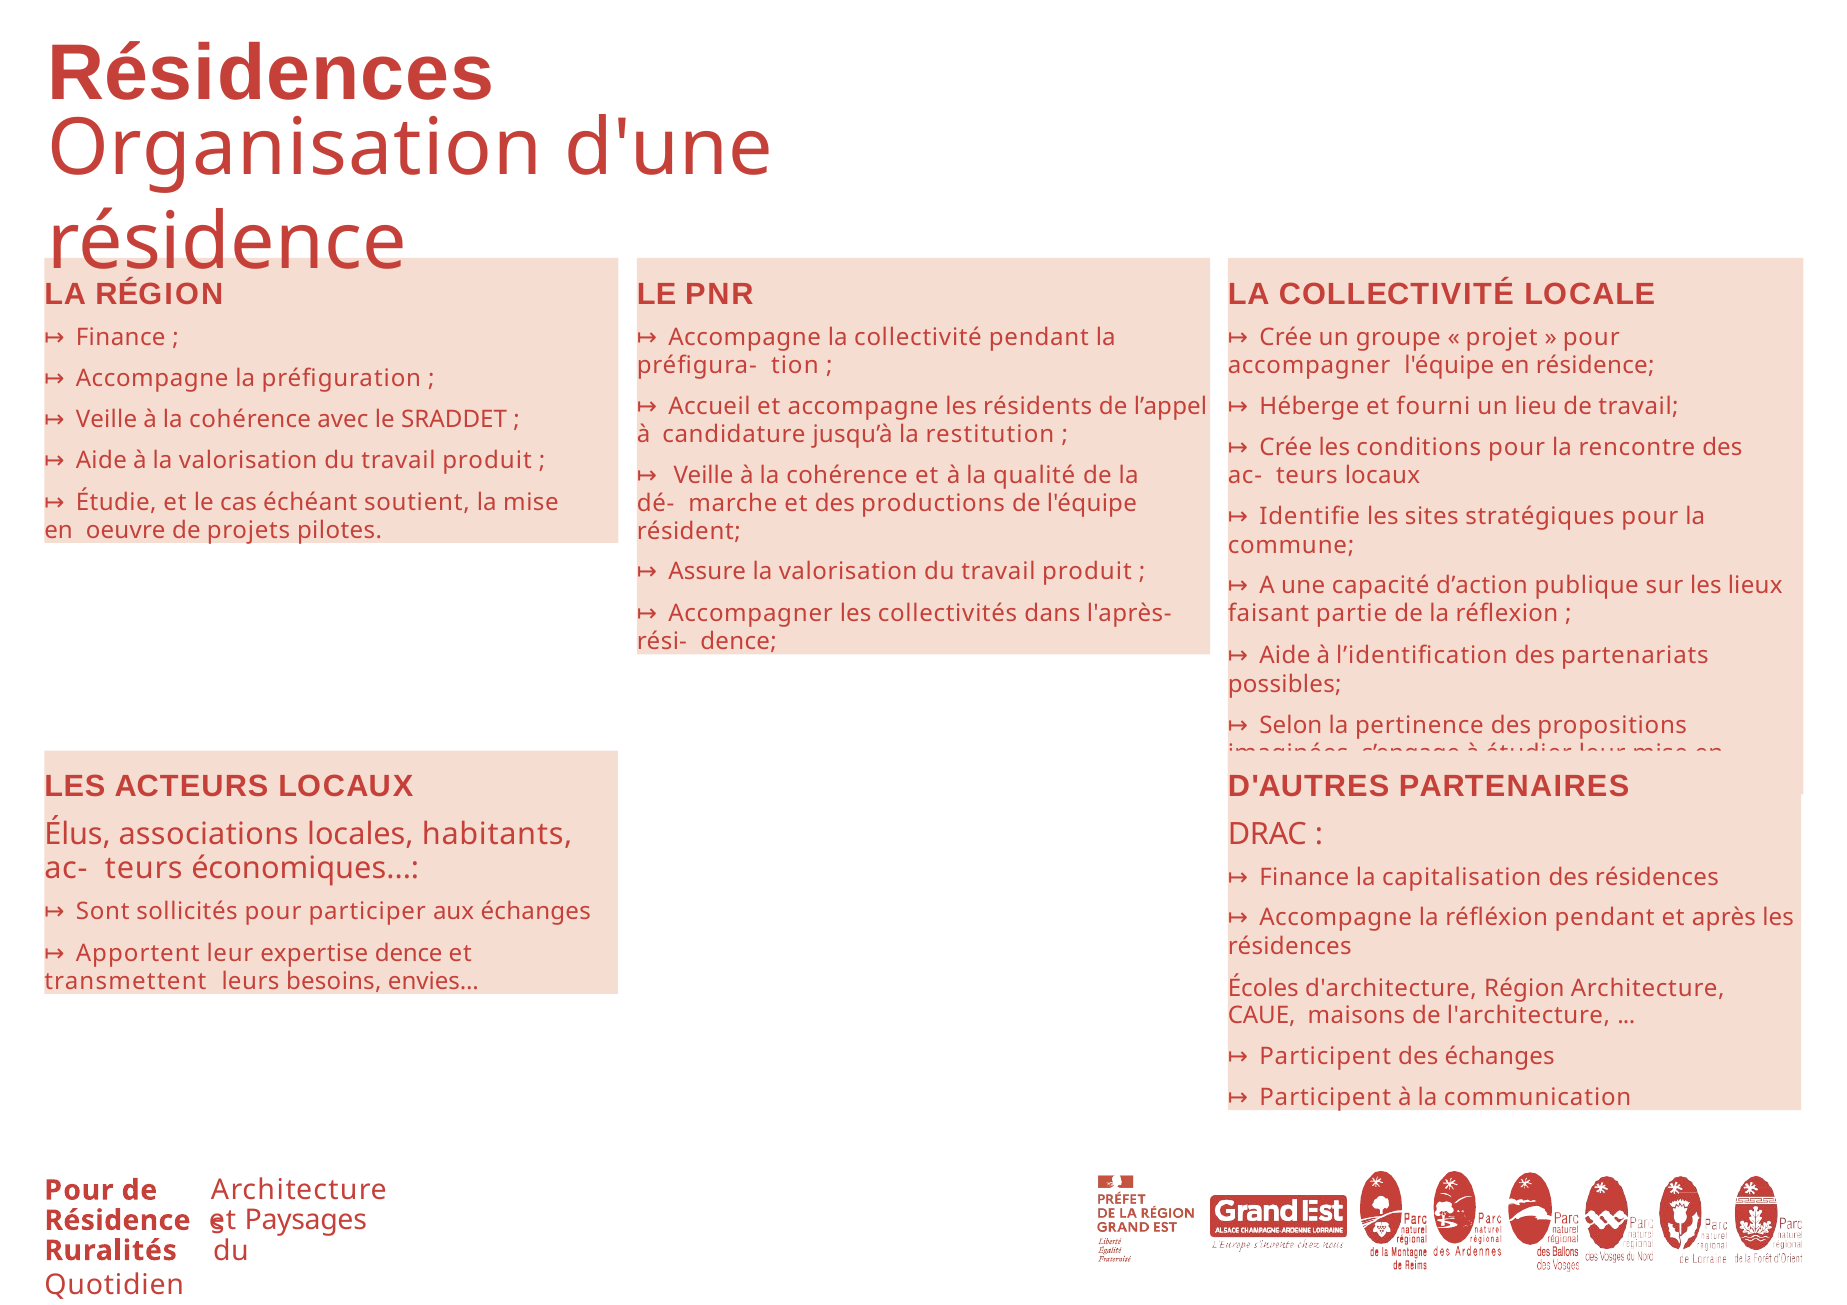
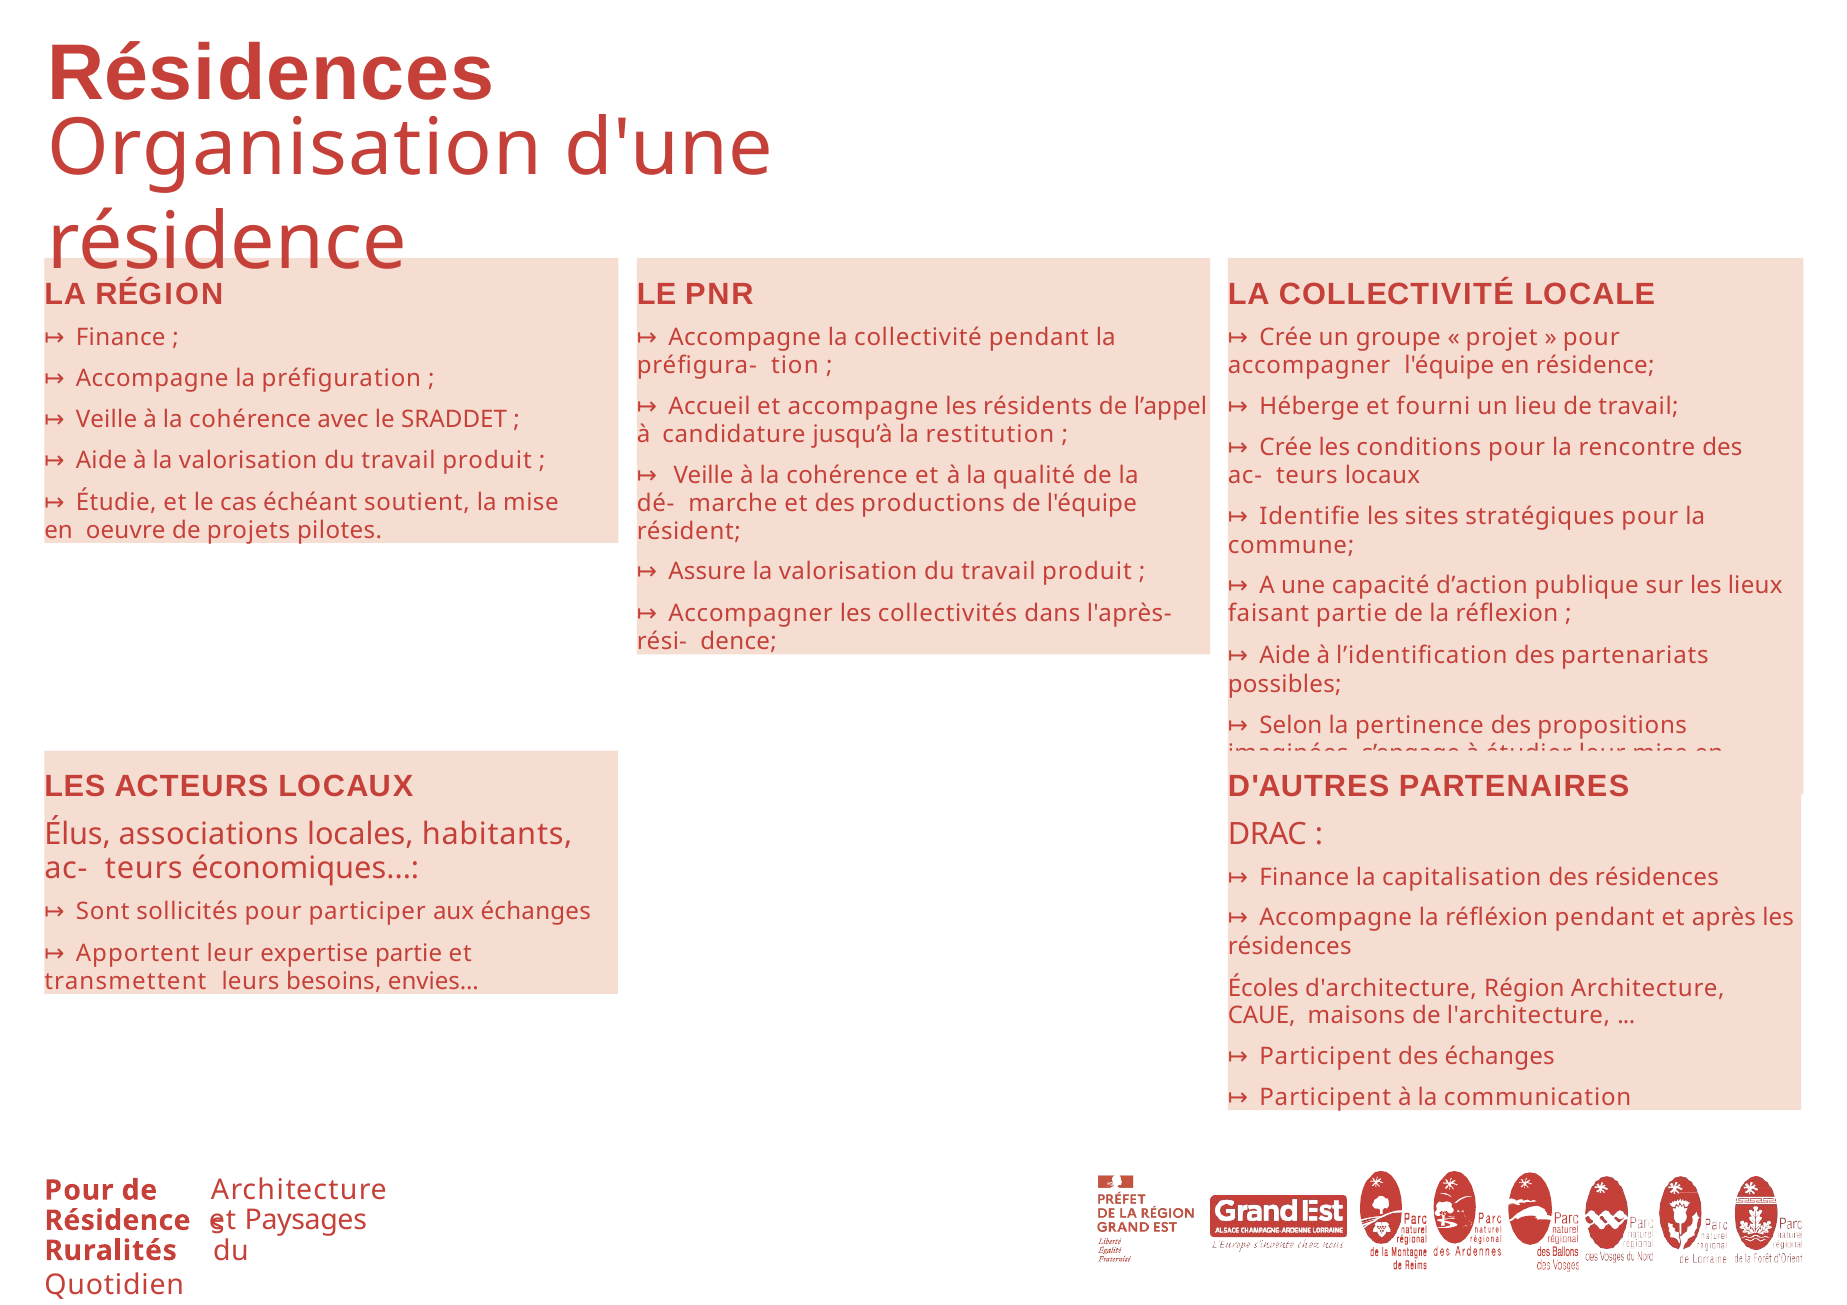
expertise dence: dence -> partie (409, 953)
